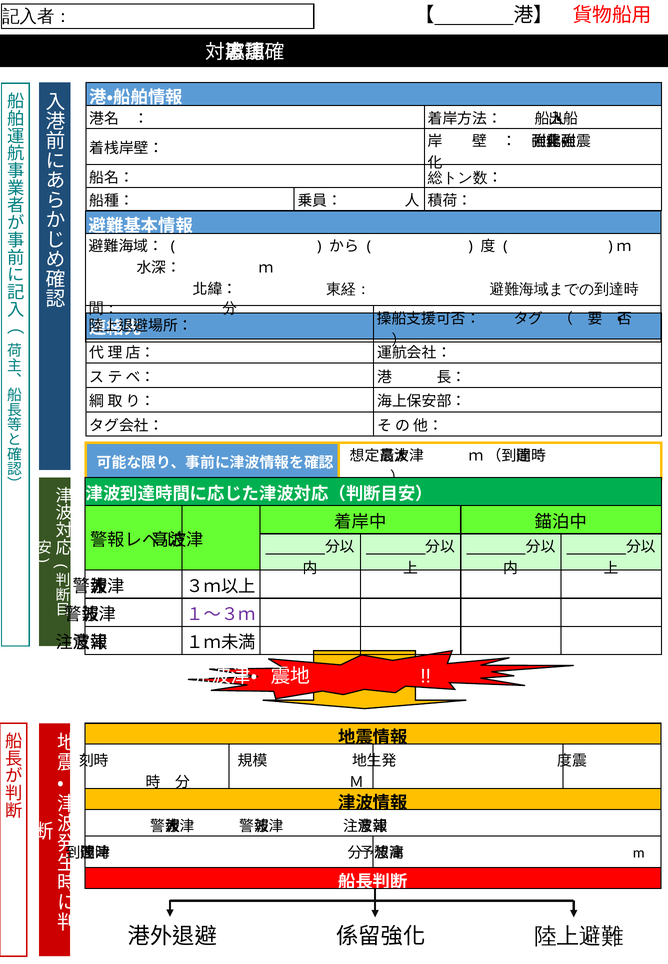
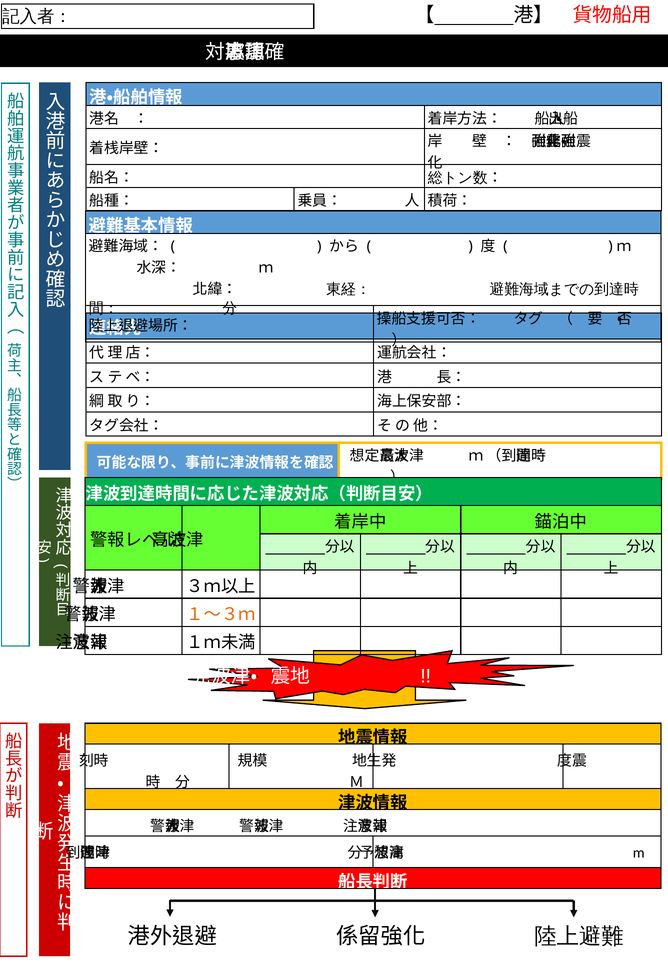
１～３ｍ colour: purple -> orange (221, 615)
